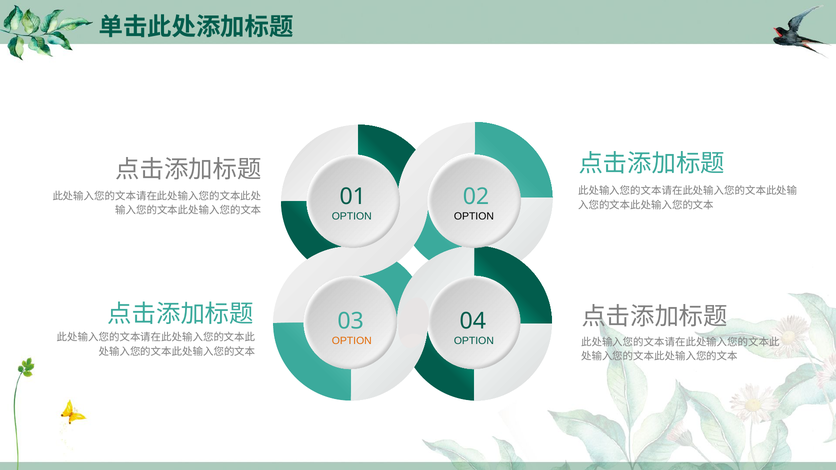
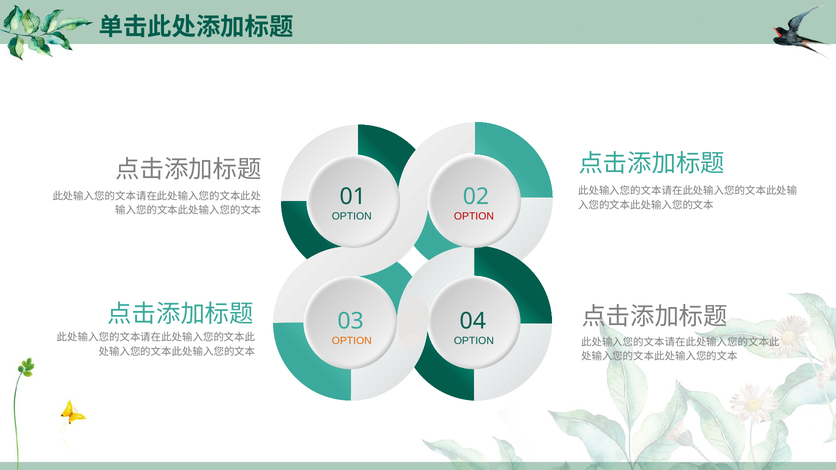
OPTION colour: black -> red (474, 216)
